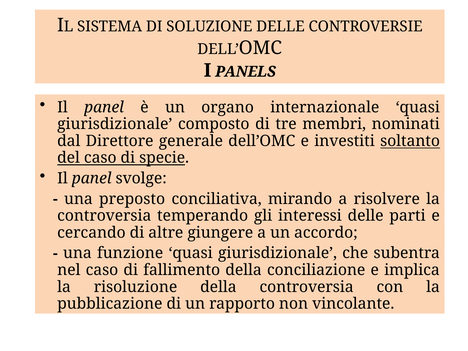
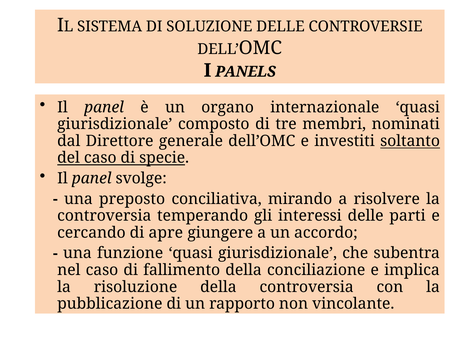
altre: altre -> apre (166, 233)
